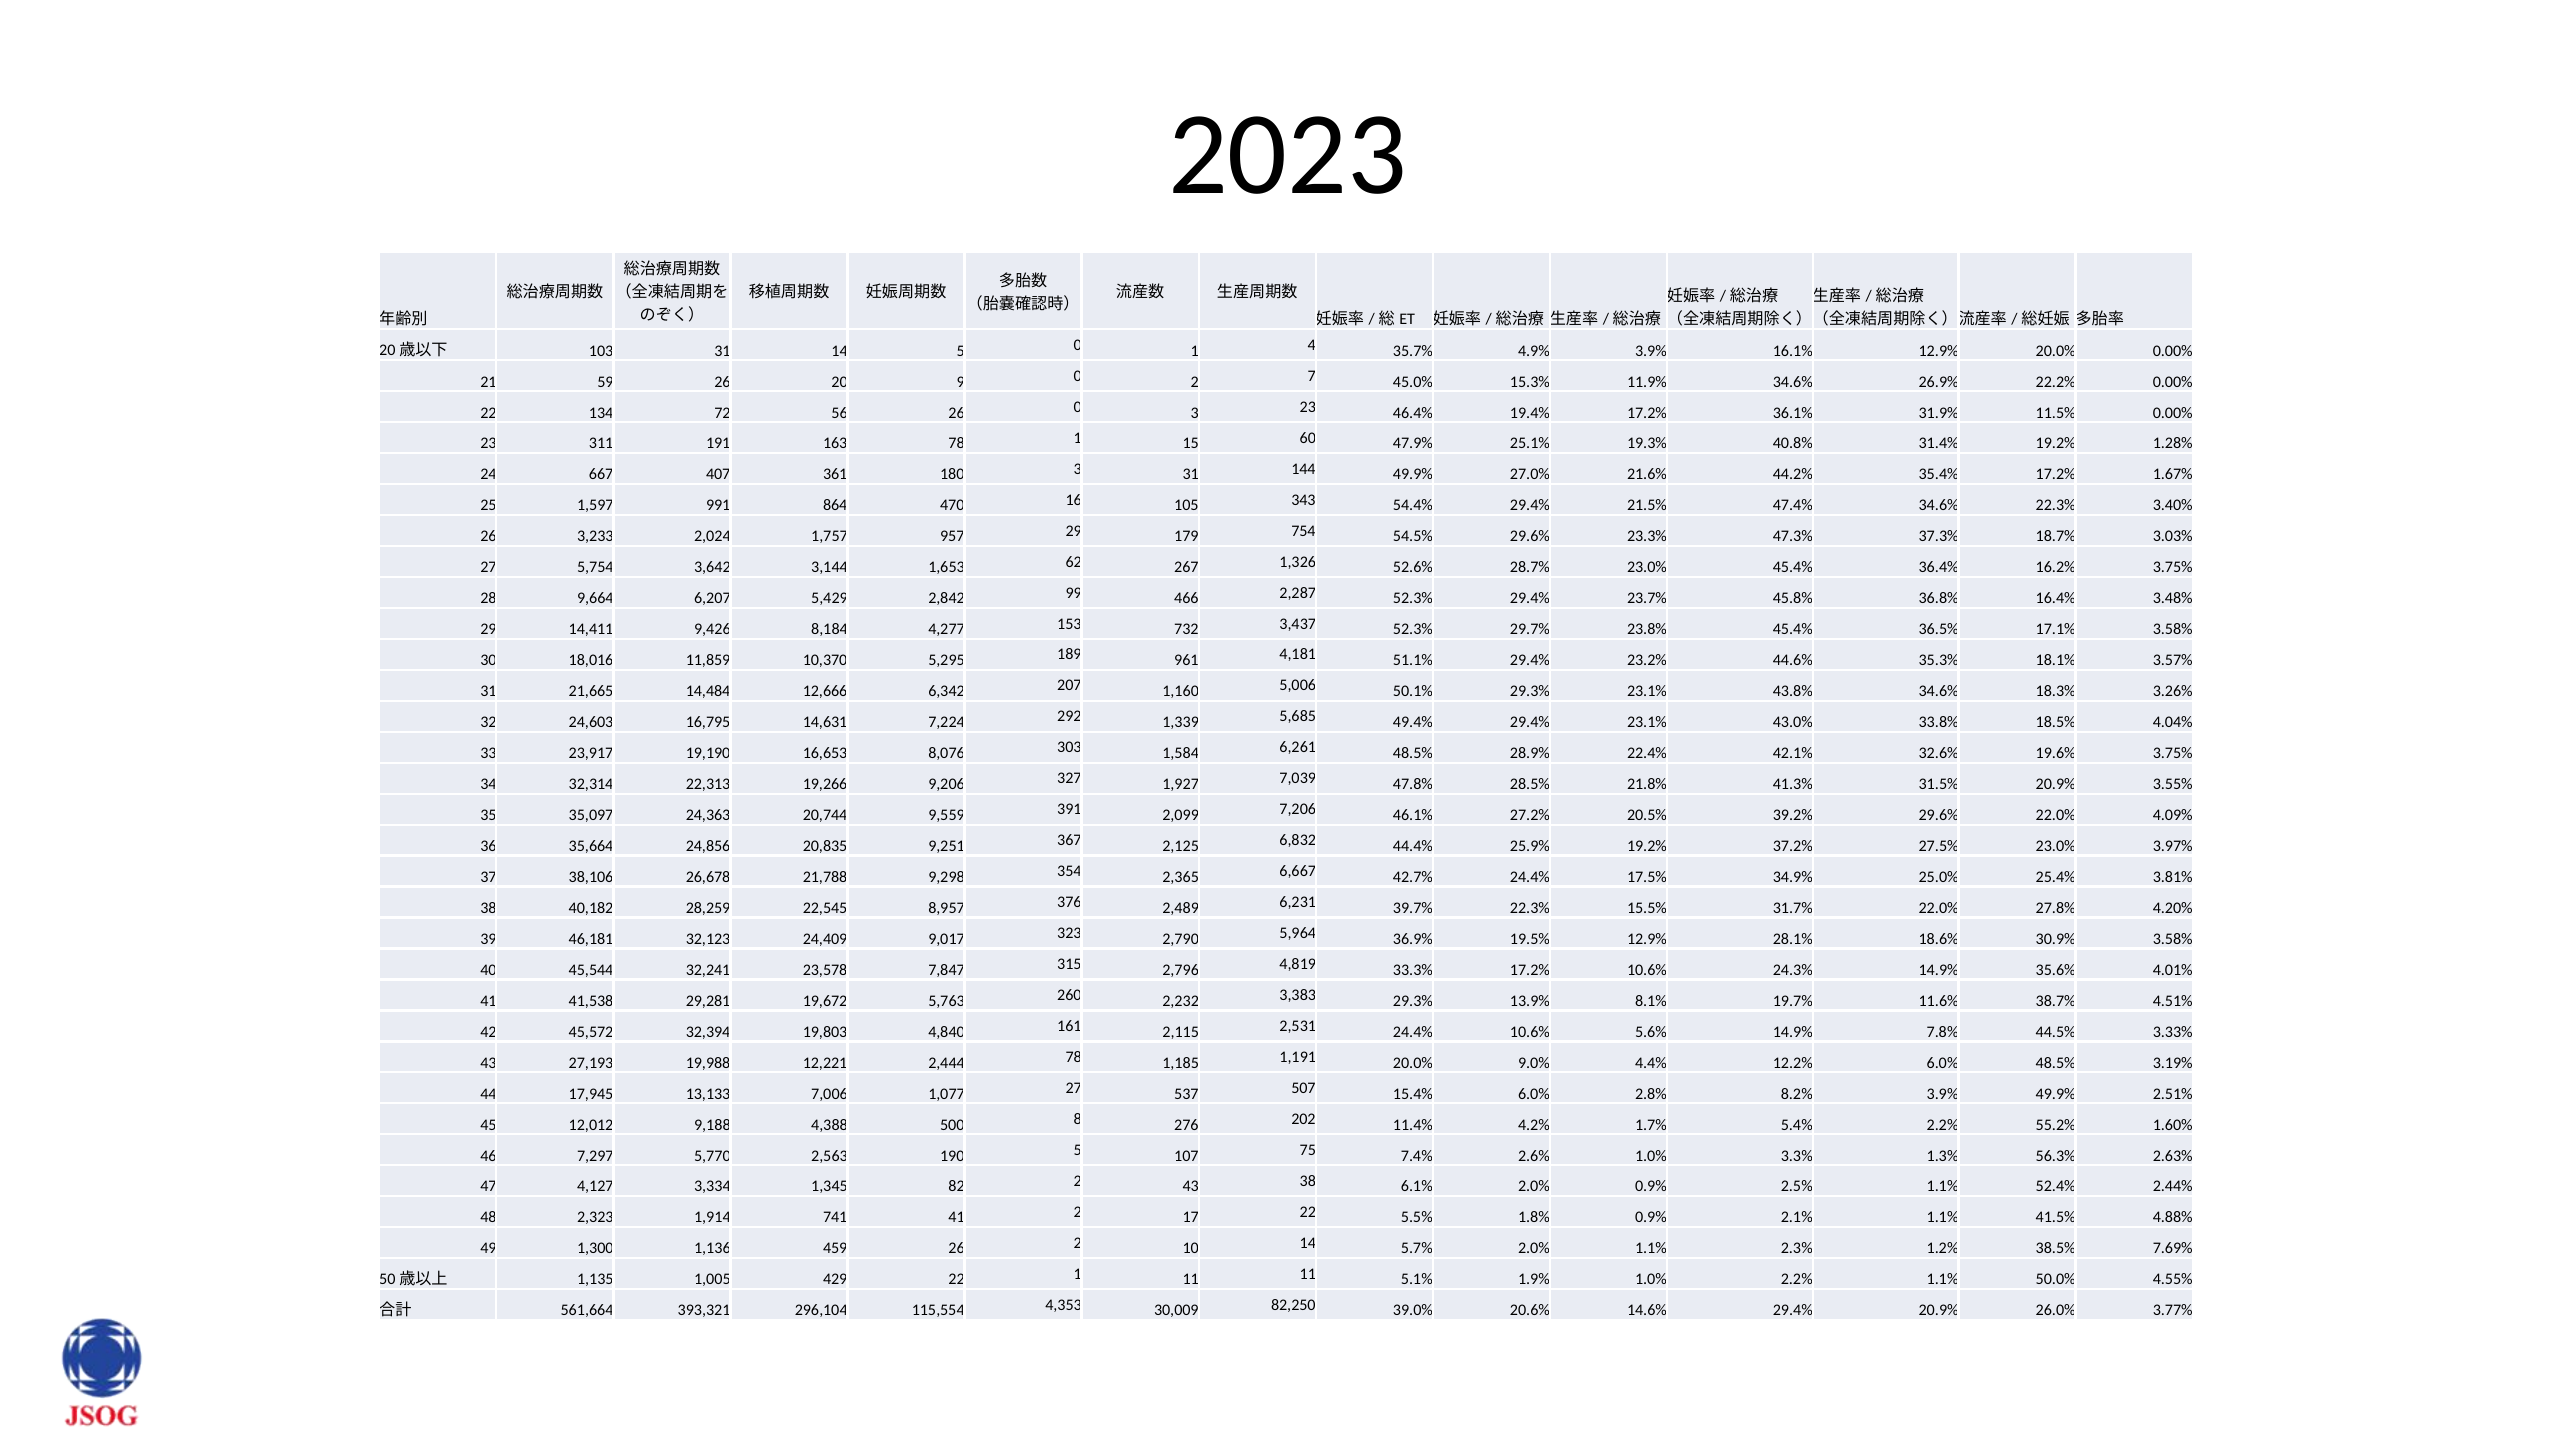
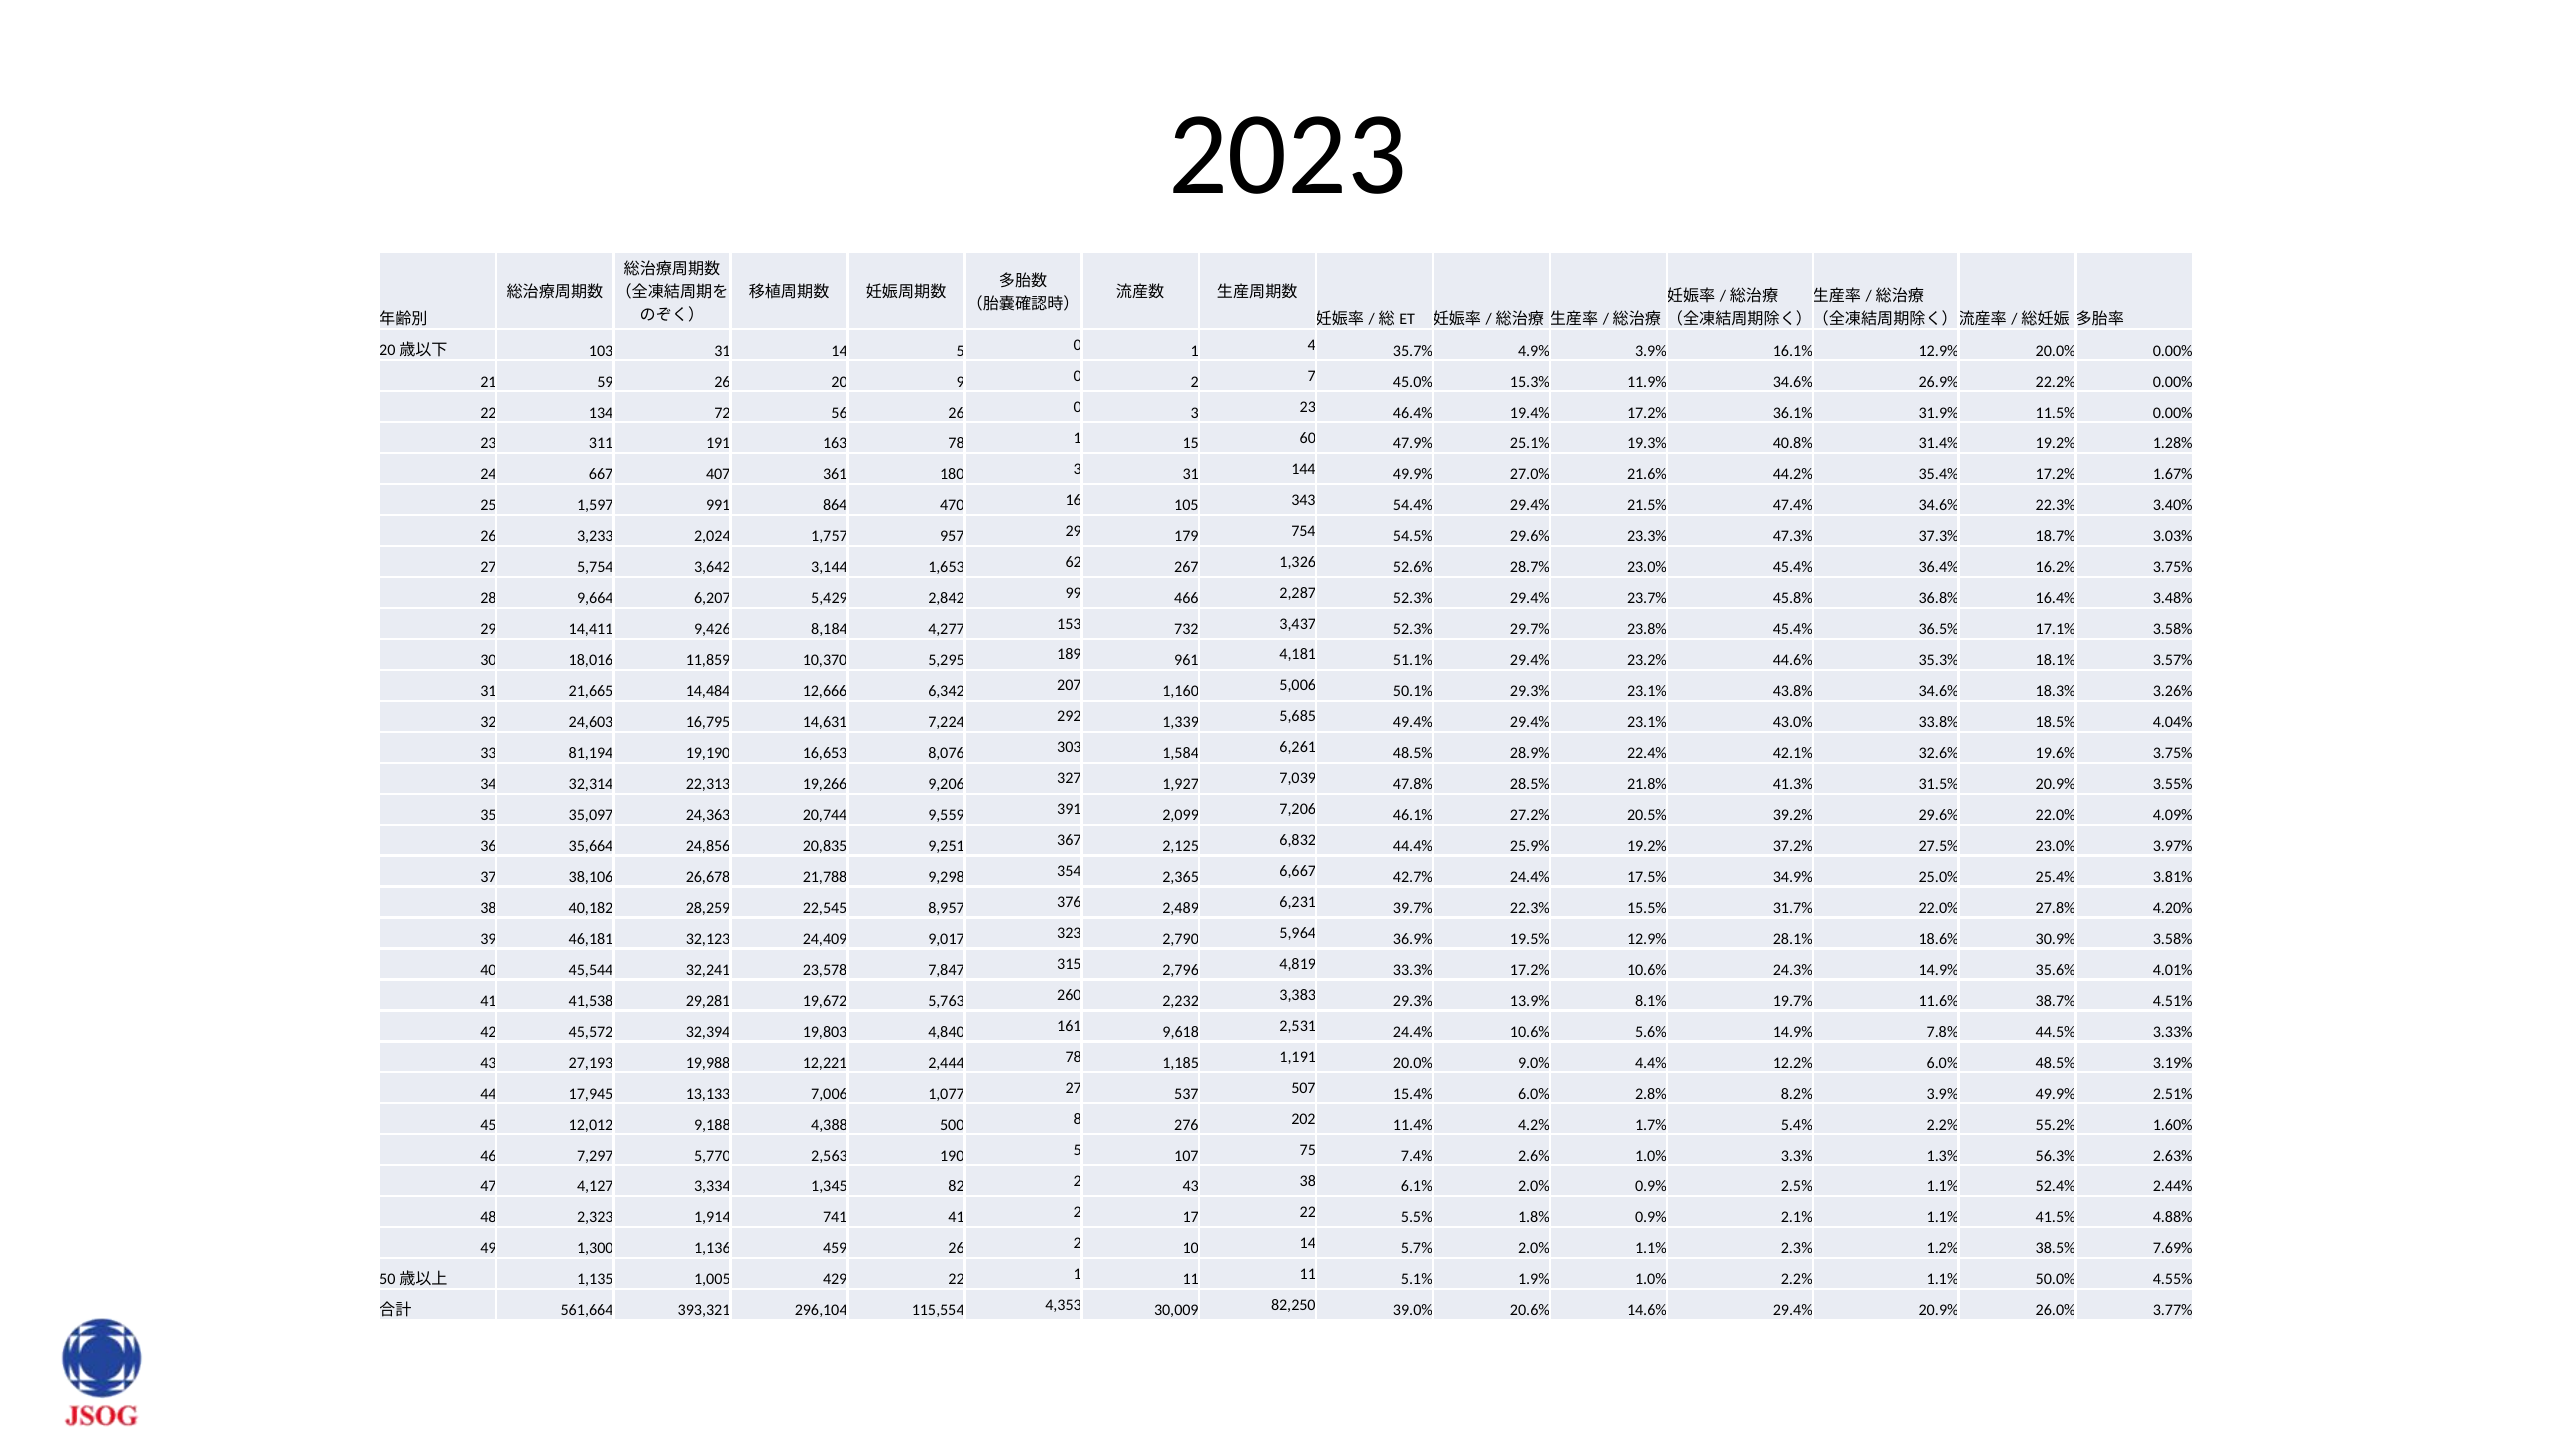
23,917: 23,917 -> 81,194 (591, 753)
2,115: 2,115 -> 9,618 (1181, 1032)
